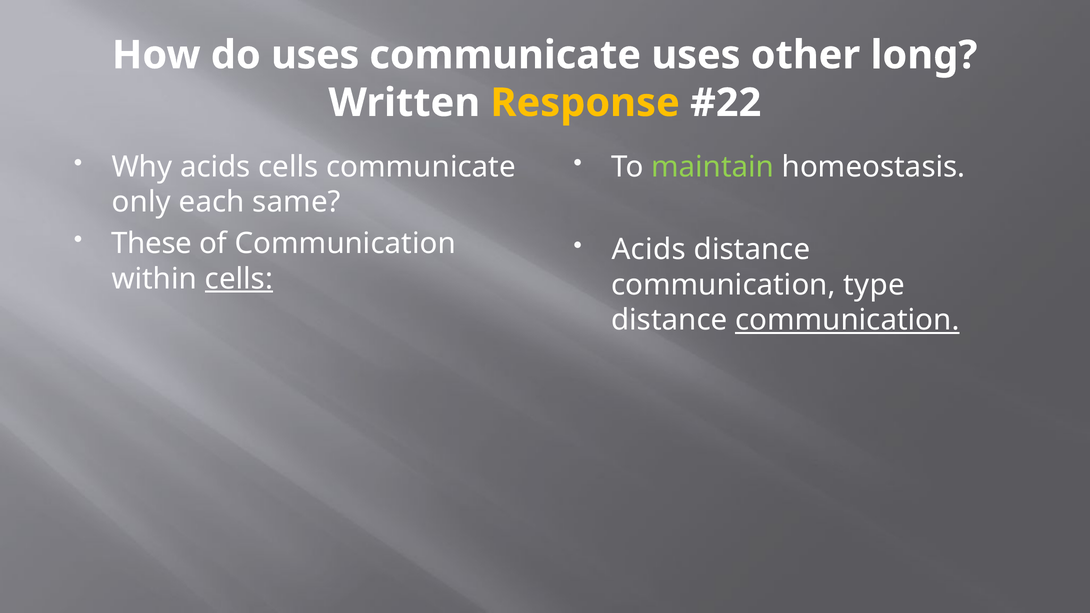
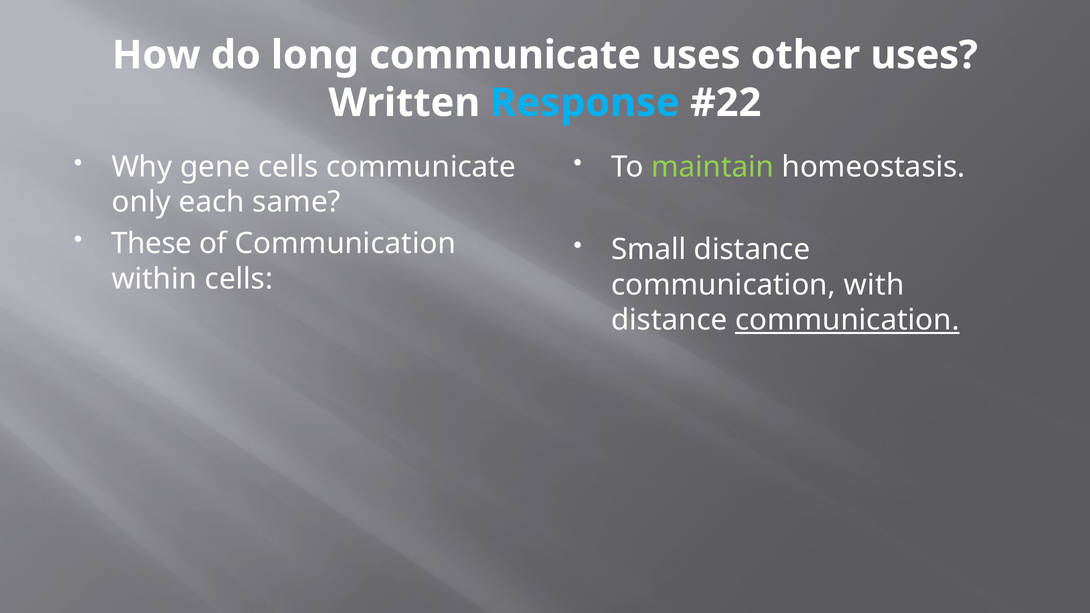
do uses: uses -> long (315, 55)
other long: long -> uses (924, 55)
Response colour: yellow -> light blue (585, 103)
Why acids: acids -> gene (215, 167)
Acids: Acids -> Small (649, 249)
cells underline: present -> none (239, 279)
type: type -> with (874, 285)
